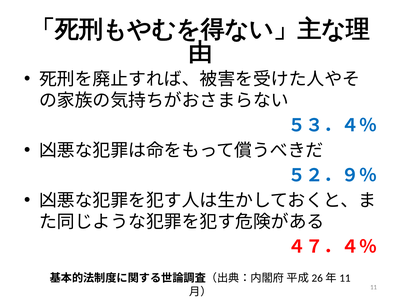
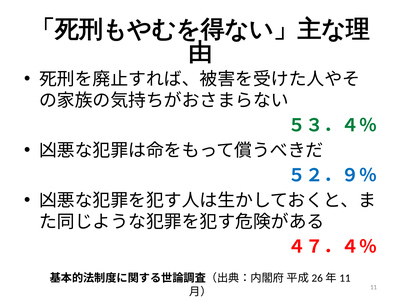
５３．４％ colour: blue -> green (332, 125)
